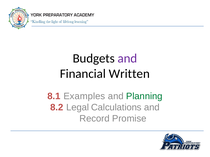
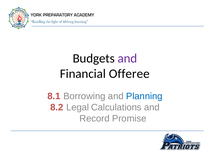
Written: Written -> Offeree (129, 74)
Examples: Examples -> Borrowing (84, 97)
Planning colour: green -> blue (144, 97)
